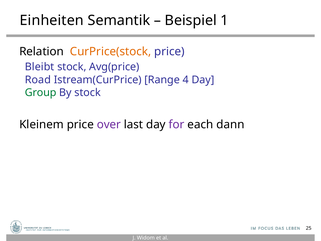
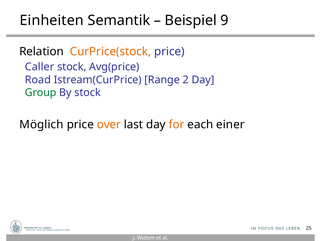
1: 1 -> 9 (225, 20)
Bleibt: Bleibt -> Caller (40, 67)
4: 4 -> 2 (186, 80)
Kleinem: Kleinem -> Möglich (41, 124)
over colour: purple -> orange (109, 124)
for colour: purple -> orange (177, 124)
dann: dann -> einer (230, 124)
